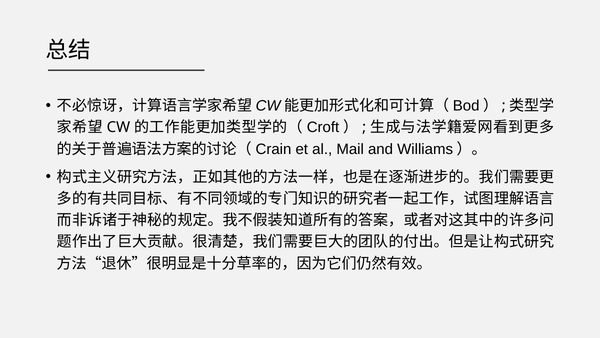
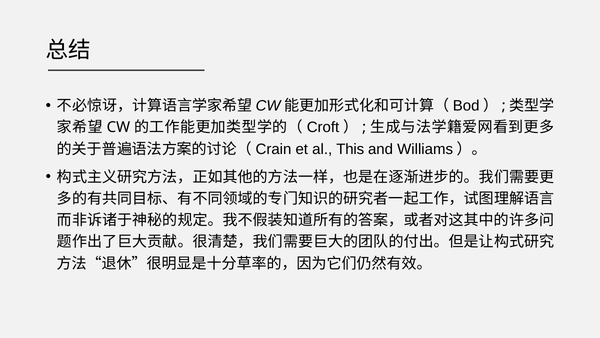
Mail: Mail -> This (350, 149)
